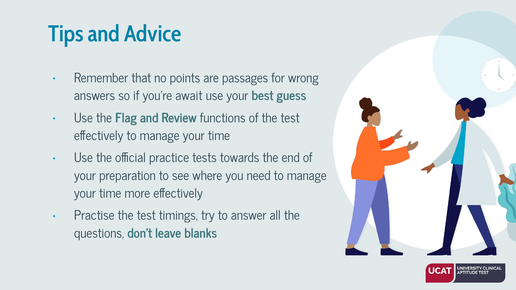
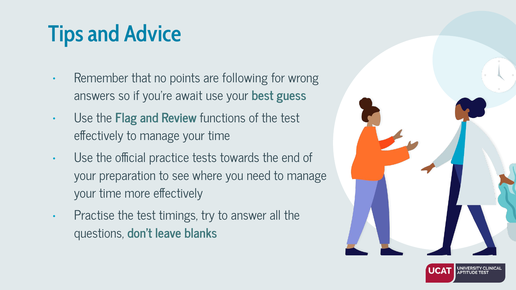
passages: passages -> following (245, 78)
